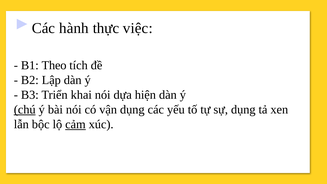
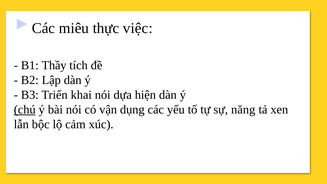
hành: hành -> miêu (74, 28)
Theo: Theo -> Thầy (54, 65)
sự dụng: dụng -> năng (243, 110)
cảm underline: present -> none (75, 124)
